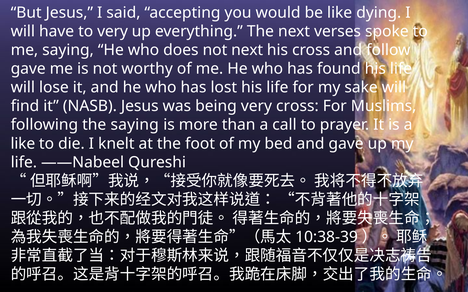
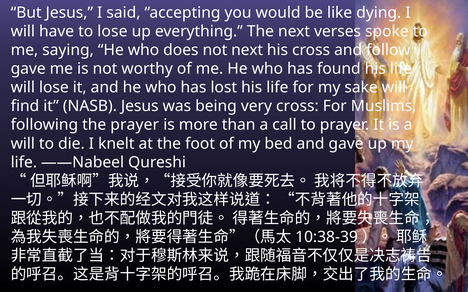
to very: very -> lose (112, 31)
the saying: saying -> prayer (135, 125)
like: like -> will (23, 144)
